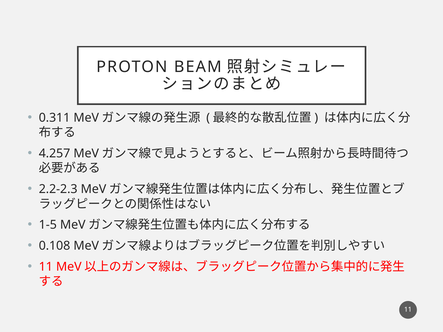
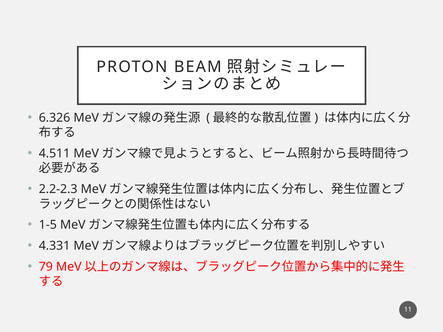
0.311: 0.311 -> 6.326 (54, 118)
4.257: 4.257 -> 4.511 (54, 154)
0.108: 0.108 -> 4.331 (54, 246)
11: 11 -> 79 (46, 267)
